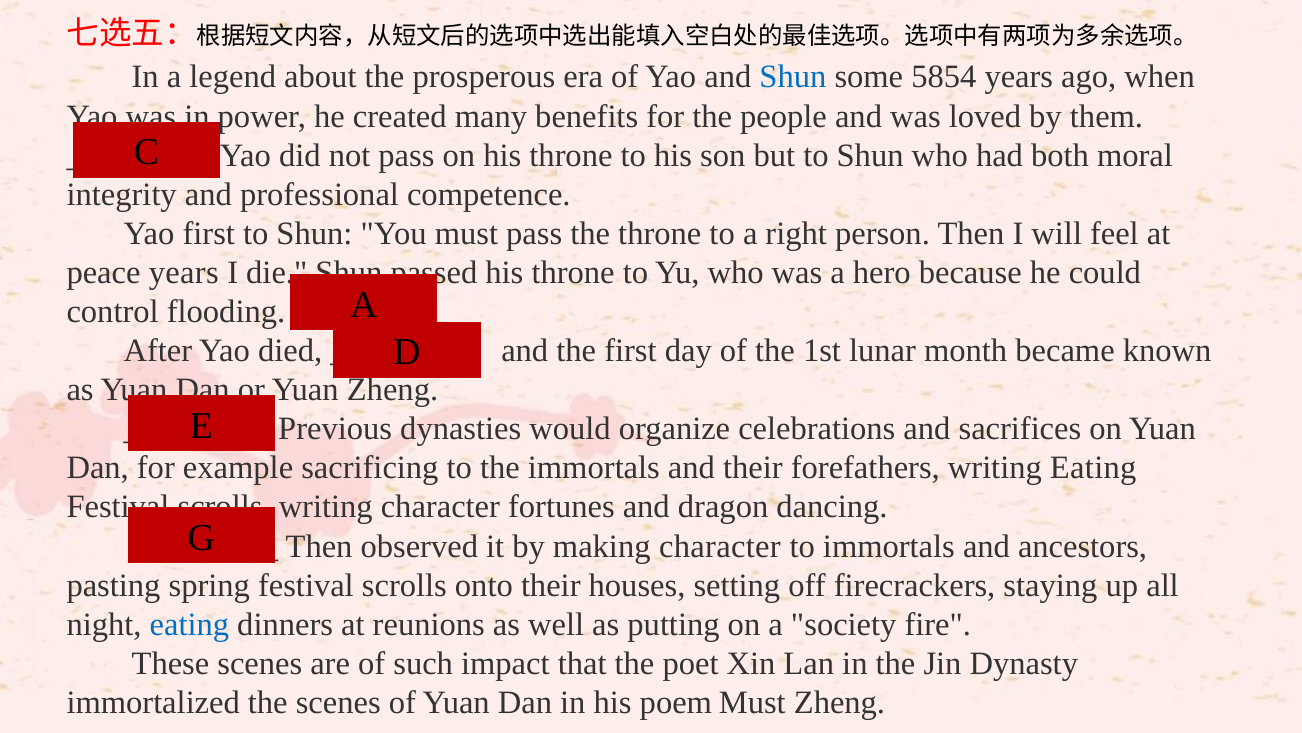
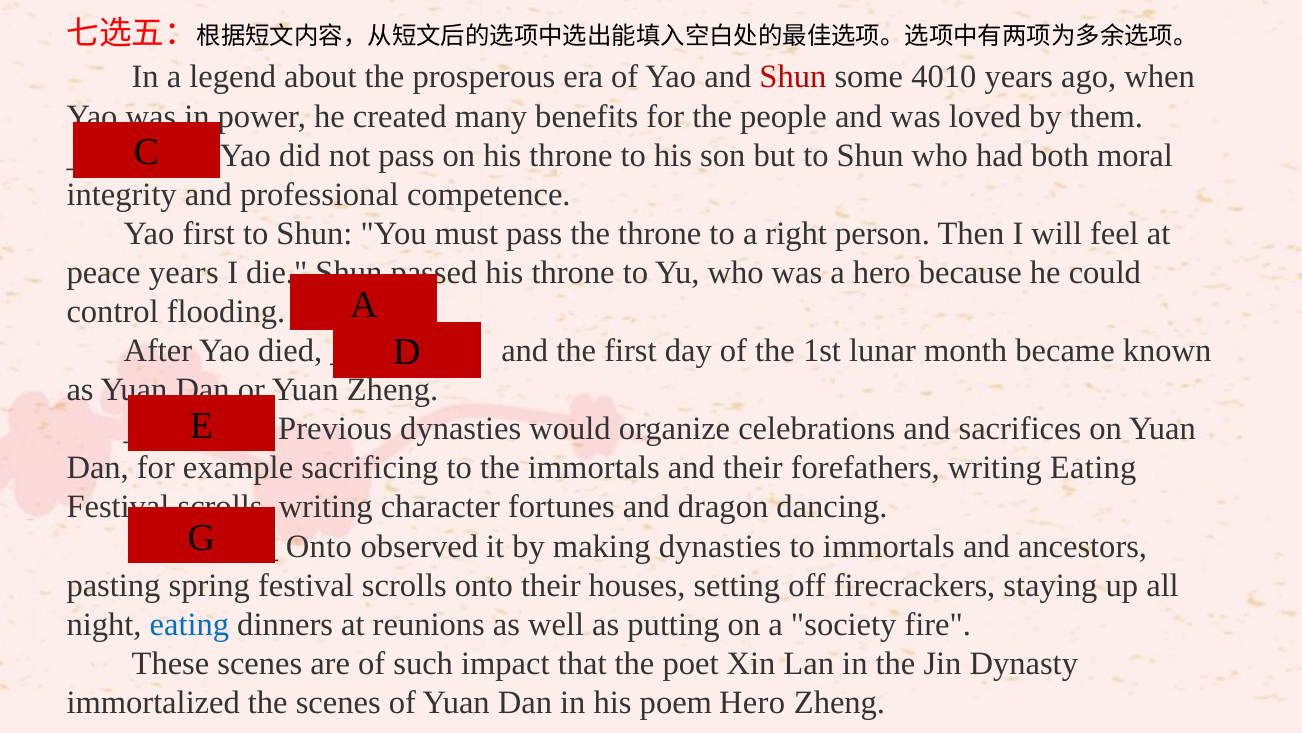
Shun colour: blue -> red (793, 77)
5854: 5854 -> 4010 (944, 77)
Then: Then -> Onto (319, 546)
making character: character -> dynasties (720, 546)
poem Must: Must -> Hero (752, 702)
